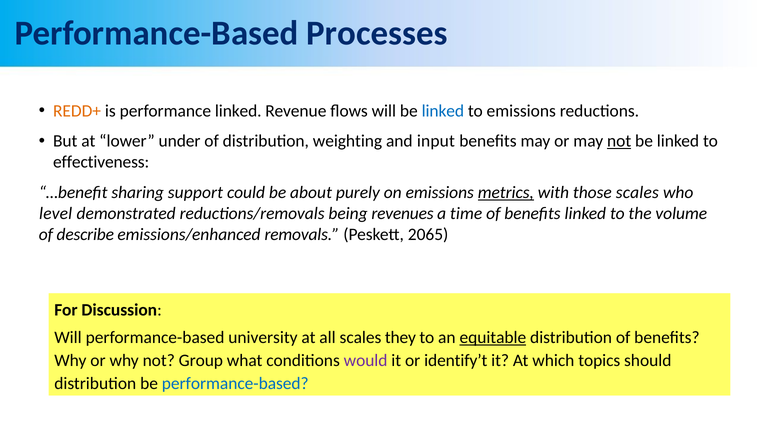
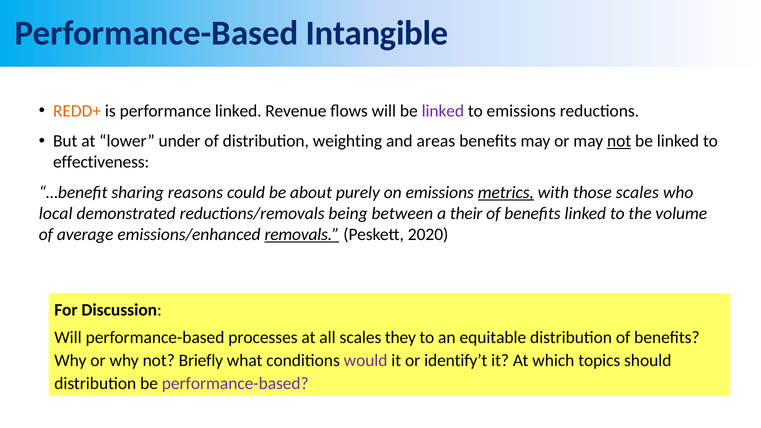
Processes: Processes -> Intangible (377, 33)
linked colour: blue -> purple (443, 111)
input: input -> areas (436, 141)
support: support -> reasons (195, 193)
level: level -> local (56, 213)
revenues: revenues -> between (402, 213)
time: time -> their (466, 213)
describe: describe -> average (85, 234)
removals underline: none -> present (302, 234)
2065: 2065 -> 2020 (428, 234)
university: university -> processes (263, 338)
equitable underline: present -> none (493, 338)
Group: Group -> Briefly (201, 361)
performance-based colour: blue -> purple (235, 384)
